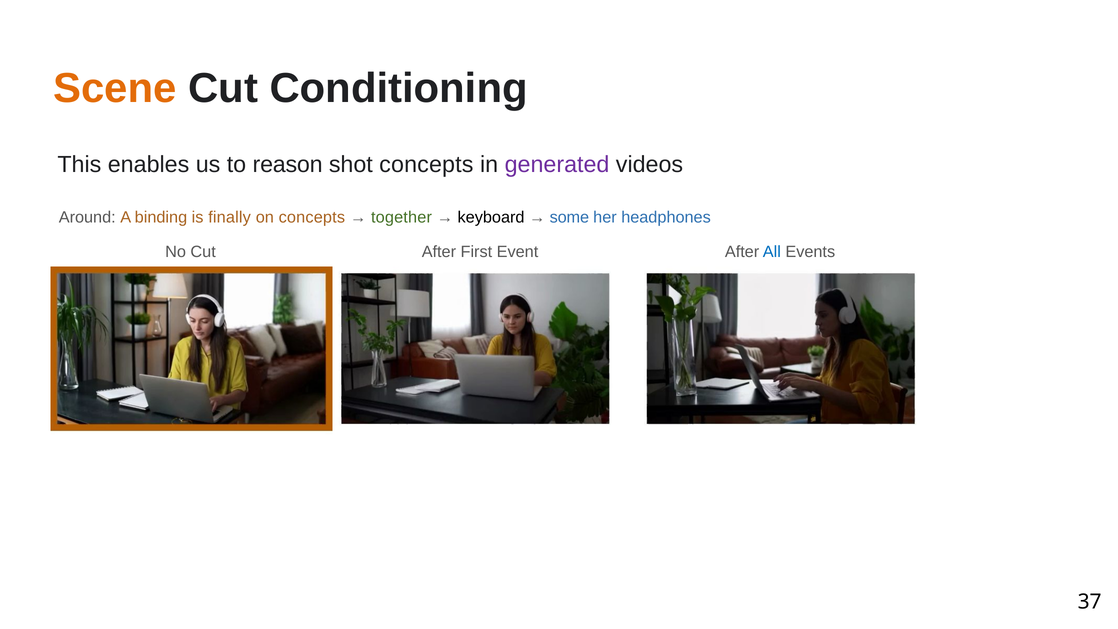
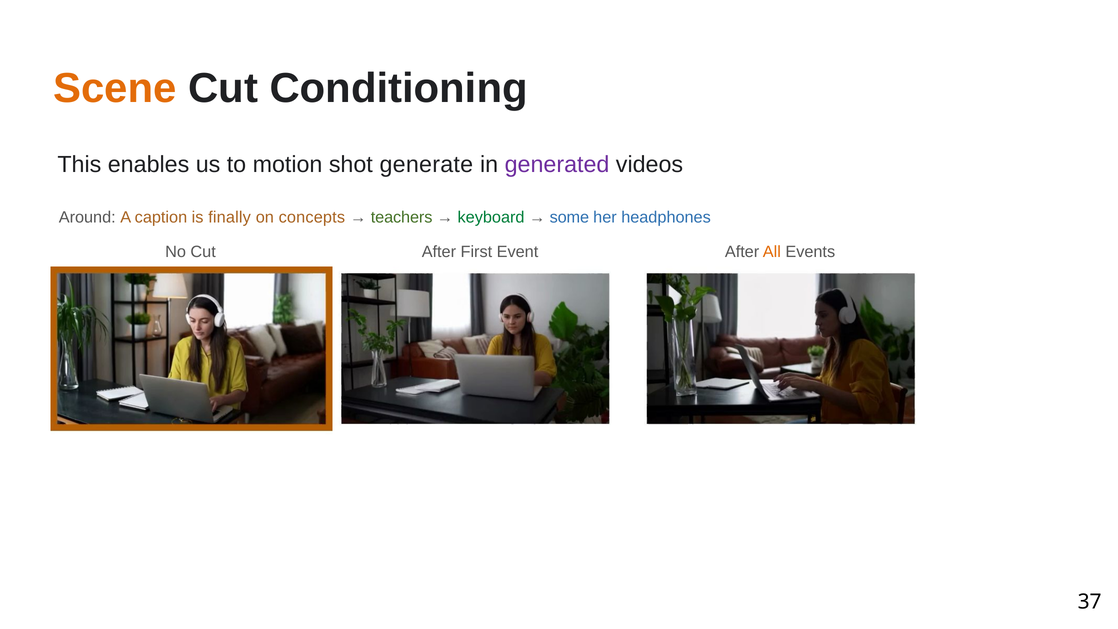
reason: reason -> motion (288, 164)
shot concepts: concepts -> generate (426, 164)
binding: binding -> caption (161, 217)
together: together -> teachers (402, 217)
keyboard colour: black -> green (491, 217)
All colour: blue -> orange (772, 252)
